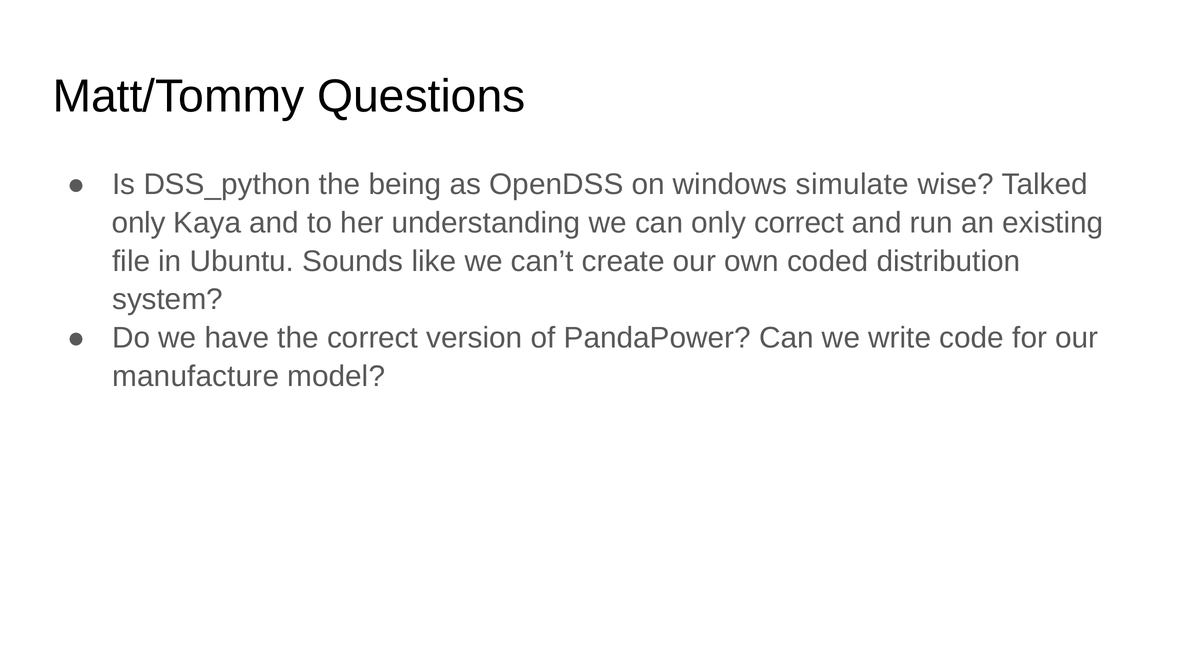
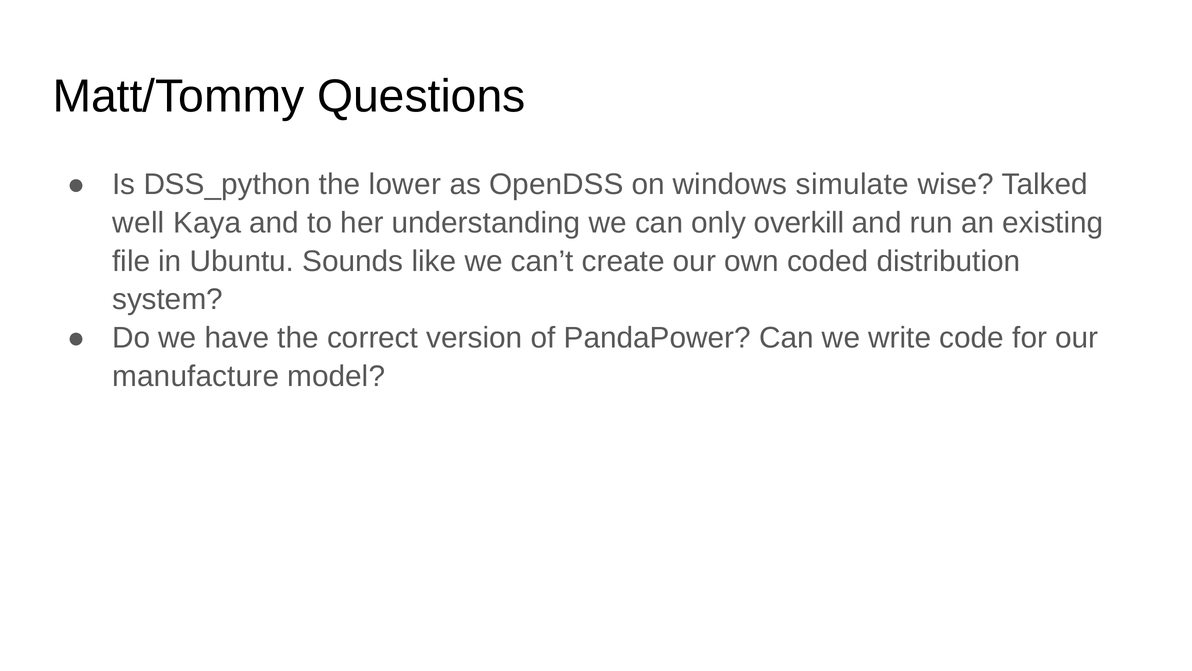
being: being -> lower (405, 184)
only: only -> well (138, 223)
only correct: correct -> overkill (799, 223)
